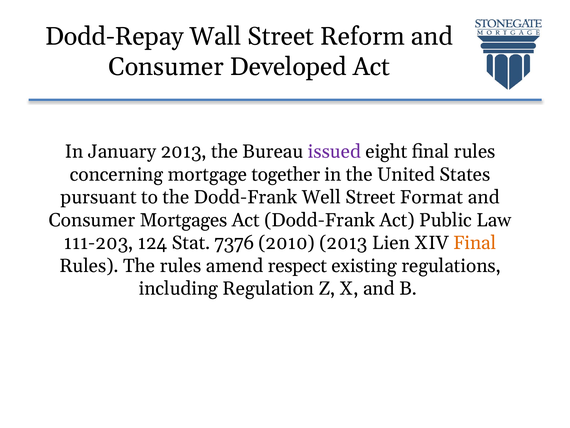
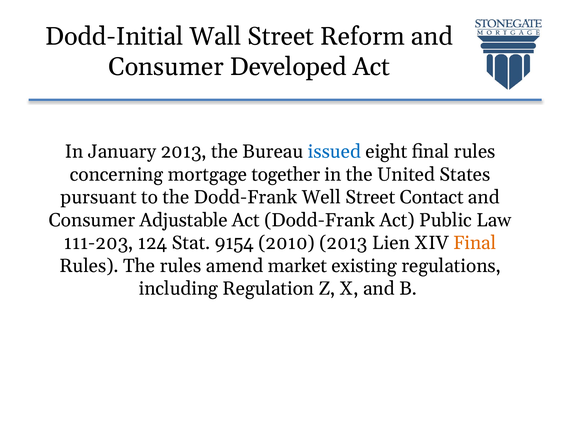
Dodd-Repay: Dodd-Repay -> Dodd-Initial (114, 36)
issued colour: purple -> blue (334, 151)
Format: Format -> Contact (432, 197)
Mortgages: Mortgages -> Adjustable (184, 220)
7376: 7376 -> 9154 (234, 243)
respect: respect -> market (297, 265)
